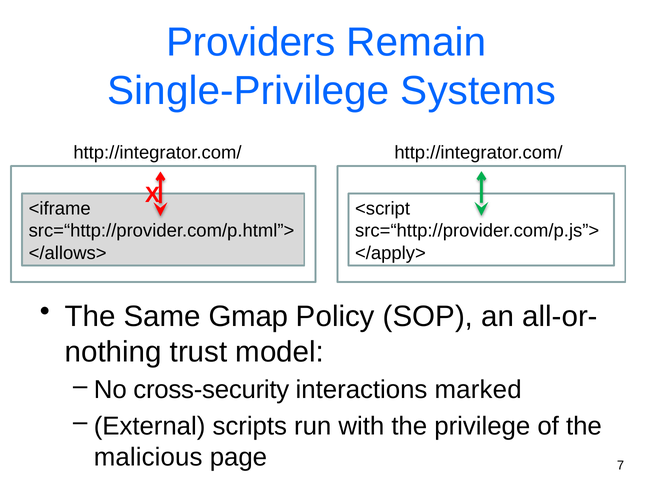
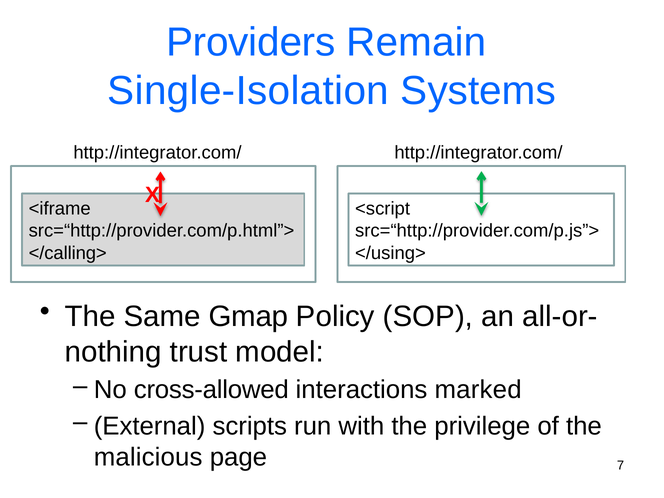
Single-Privilege: Single-Privilege -> Single-Isolation (248, 91)
</allows>: </allows> -> </calling> (68, 253)
</apply>: </apply> -> </using> (390, 253)
cross-security: cross-security -> cross-allowed (211, 390)
